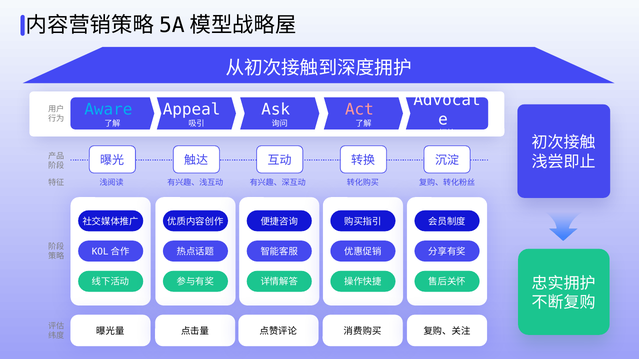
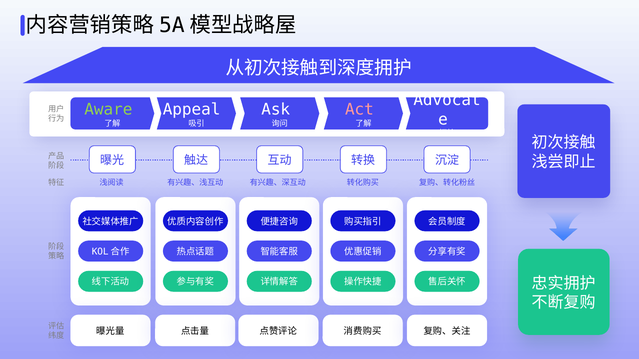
Aware colour: light blue -> light green (108, 110)
